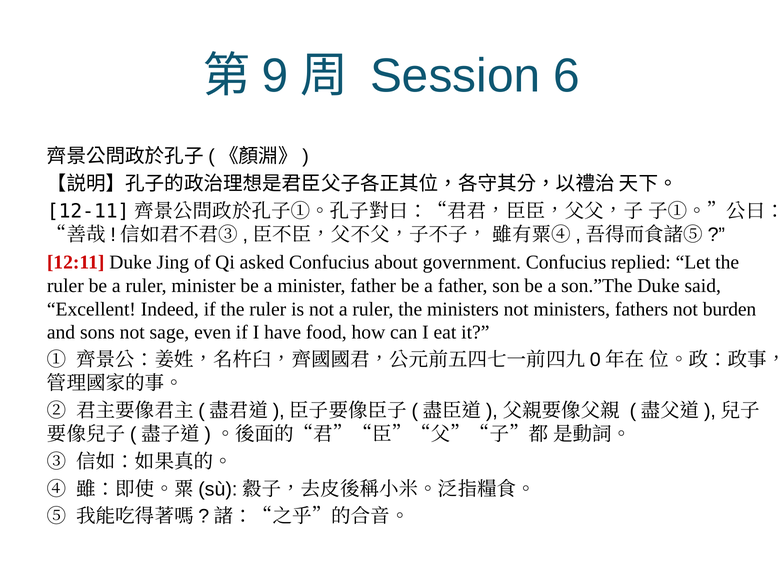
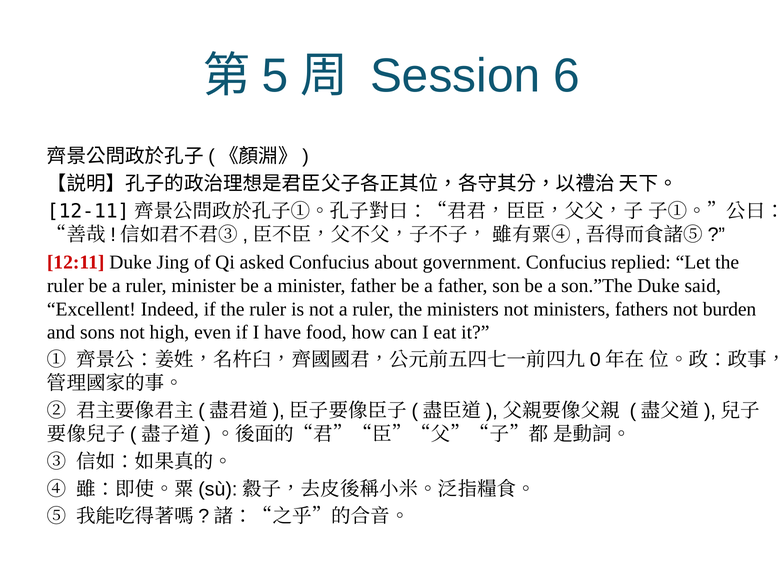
9: 9 -> 5 (275, 76)
sage: sage -> high (169, 333)
